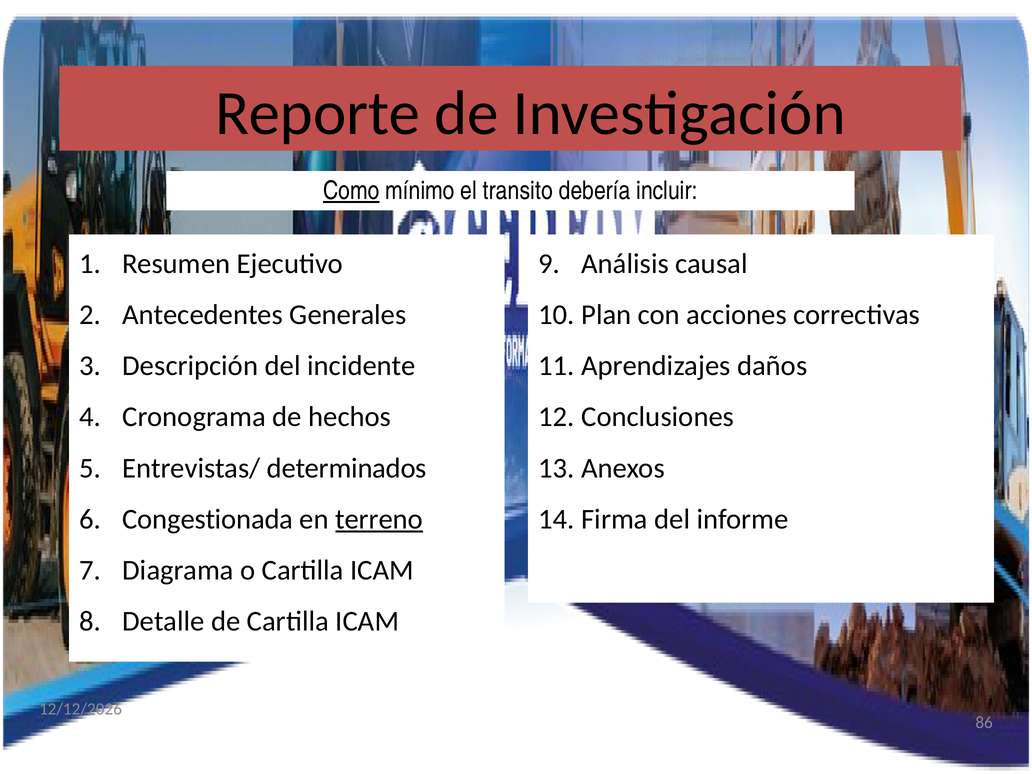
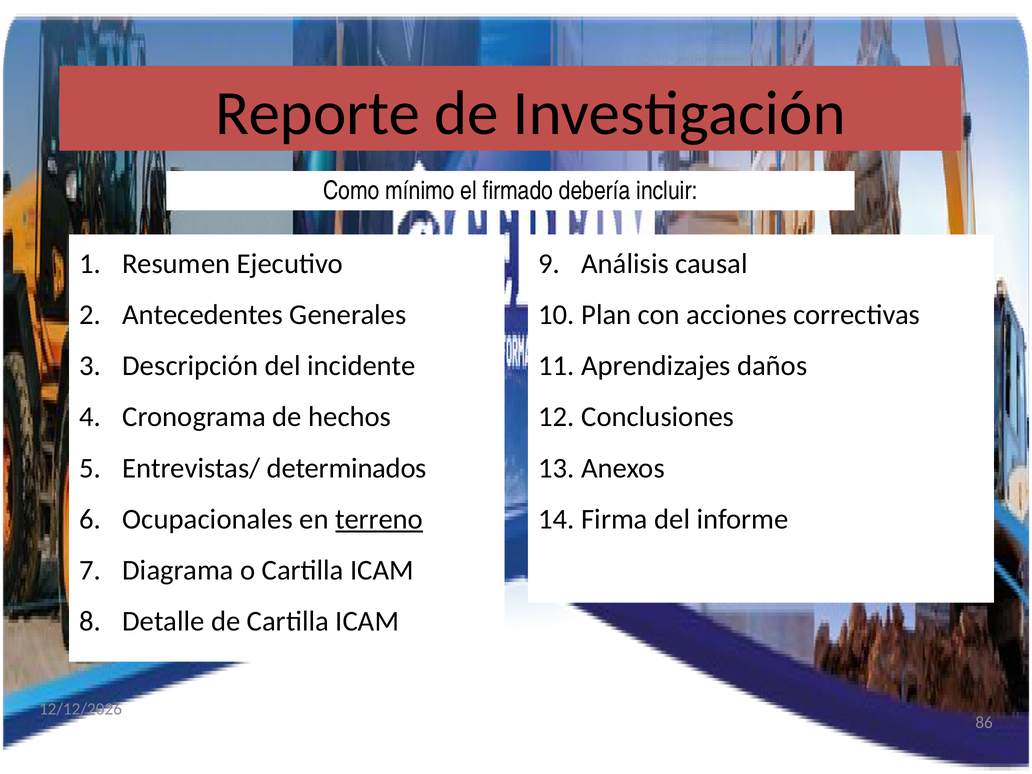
Como underline: present -> none (351, 191)
transito: transito -> firmado (518, 191)
Congestionada: Congestionada -> Ocupacionales (208, 519)
